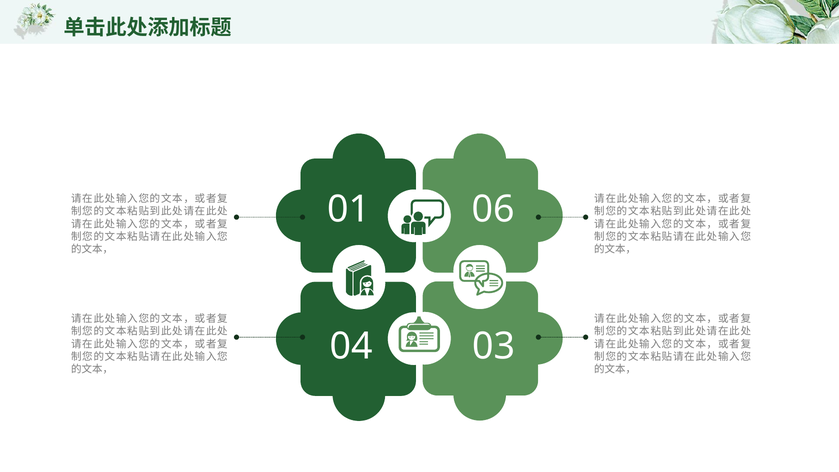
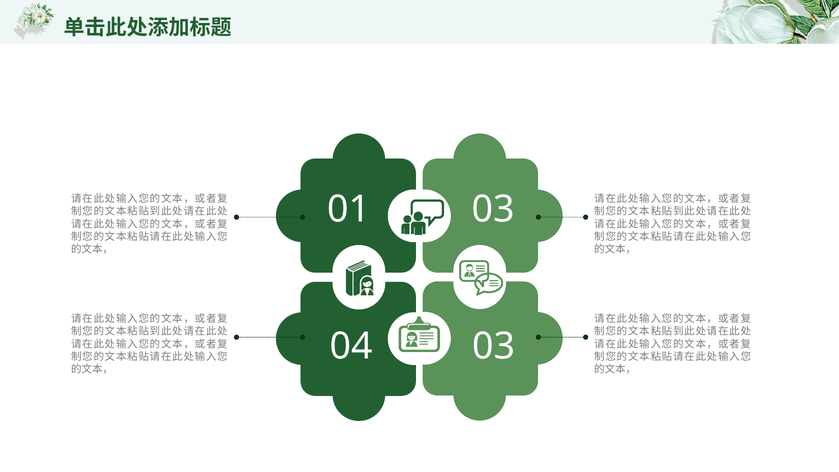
01 06: 06 -> 03 (493, 209)
